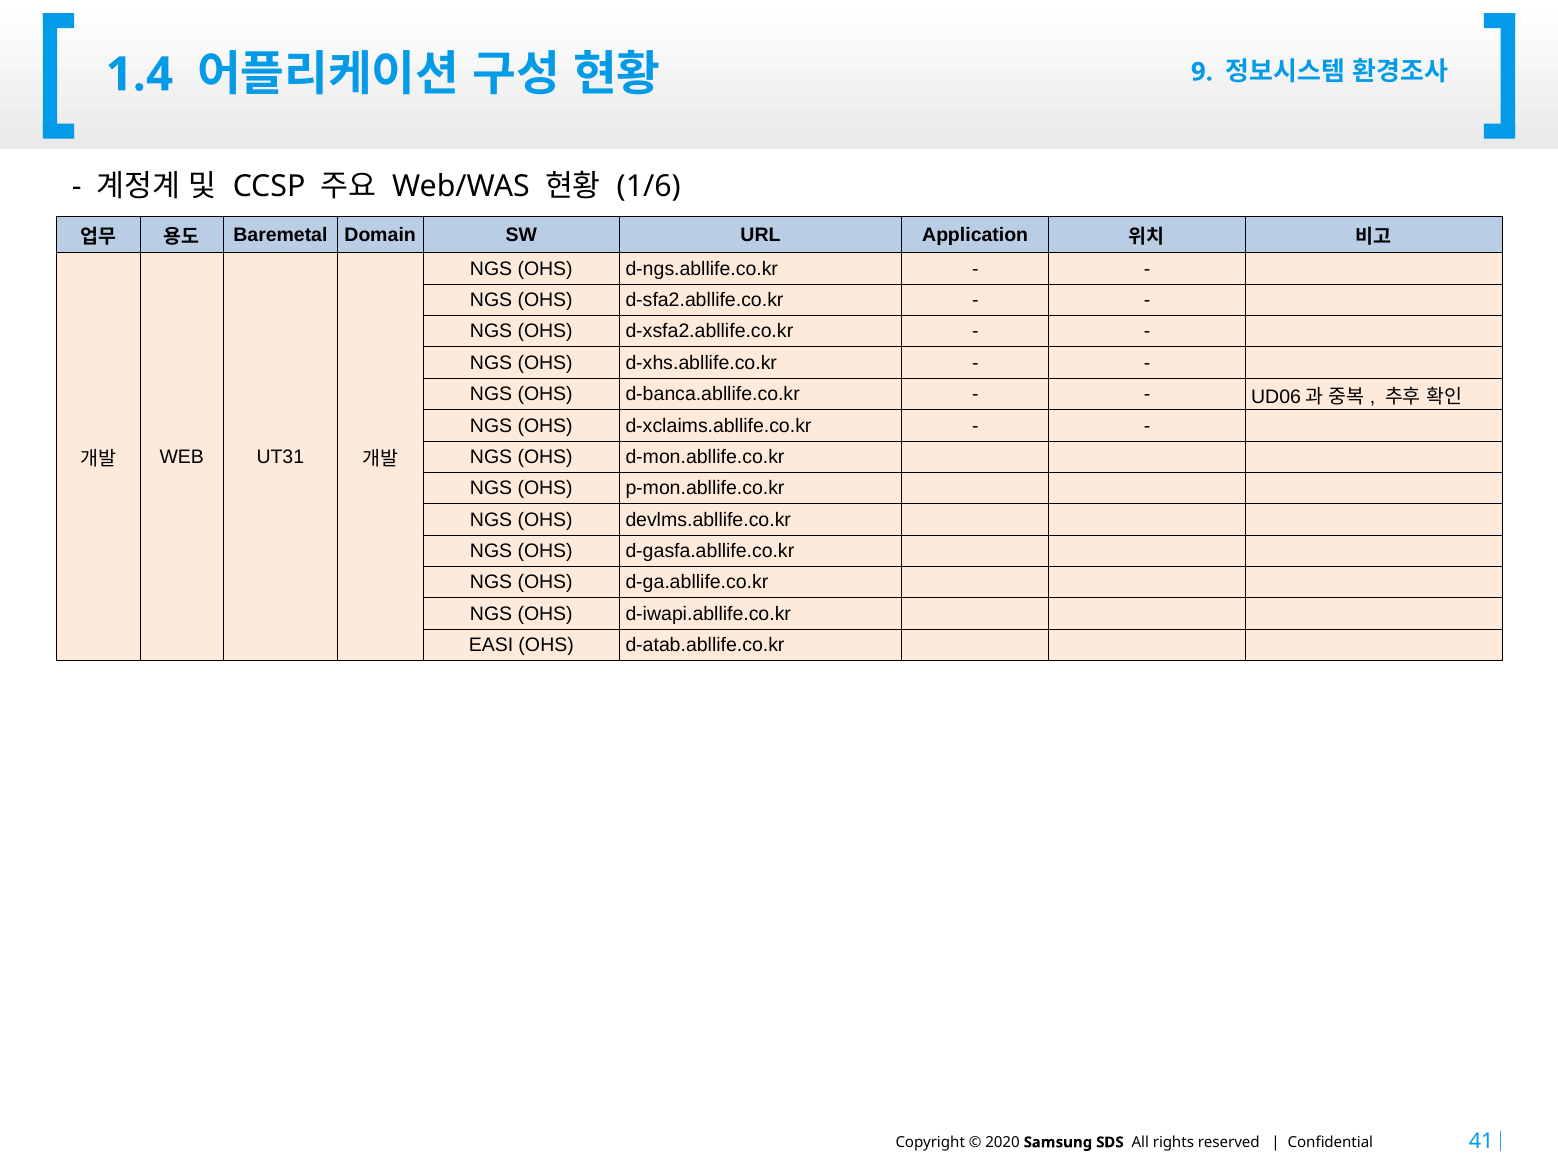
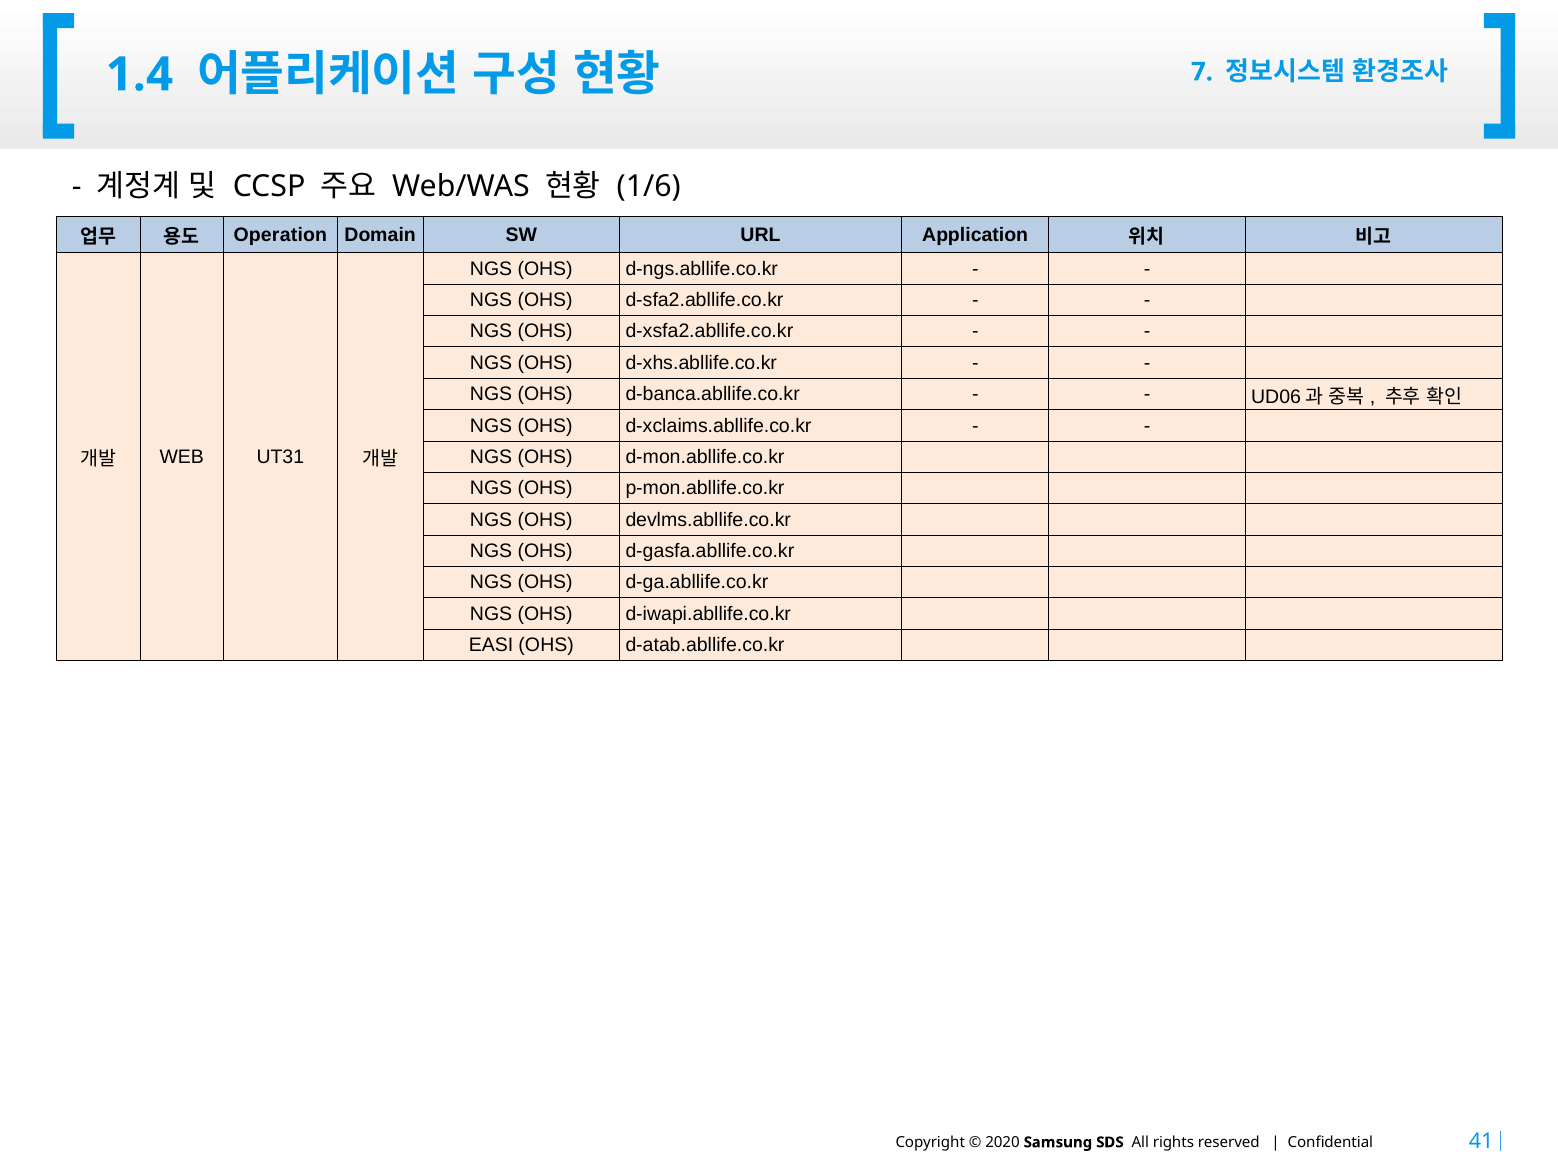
9: 9 -> 7 (1202, 72)
Baremetal: Baremetal -> Operation (280, 235)
